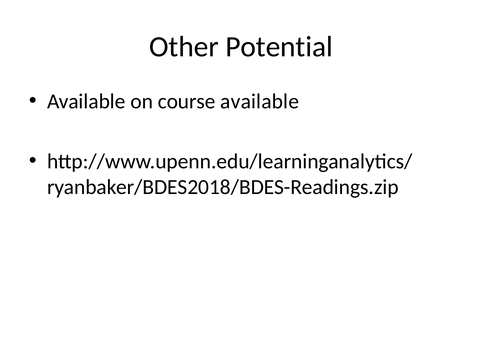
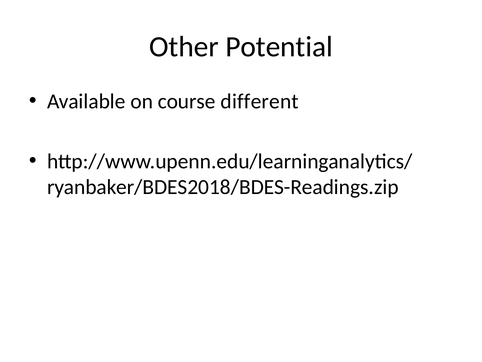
course available: available -> different (260, 101)
